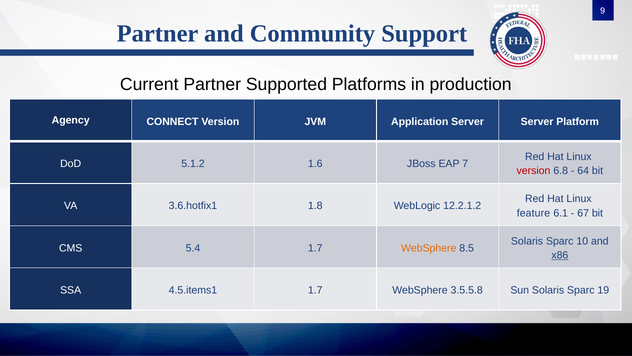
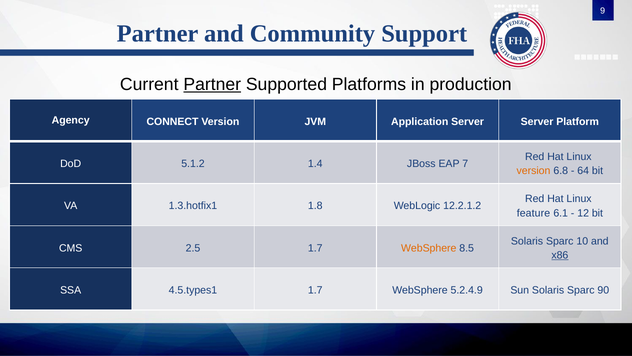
Partner underline: none -> present (212, 84)
1.6: 1.6 -> 1.4 (315, 164)
version colour: red -> orange (534, 171)
3.6.hotfix1: 3.6.hotfix1 -> 1.3.hotfix1 (193, 206)
67: 67 -> 12 (583, 213)
5.4: 5.4 -> 2.5 (193, 248)
4.5.items1: 4.5.items1 -> 4.5.types1 (193, 290)
3.5.5.8: 3.5.5.8 -> 5.2.4.9 (467, 290)
19: 19 -> 90 (603, 290)
